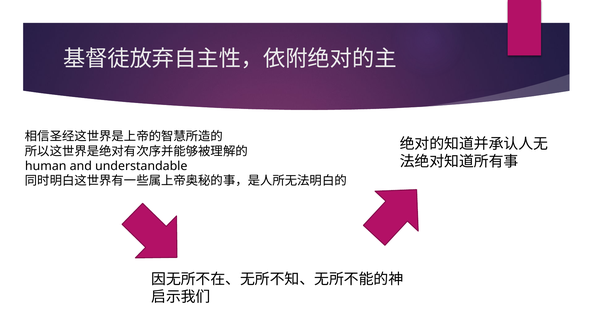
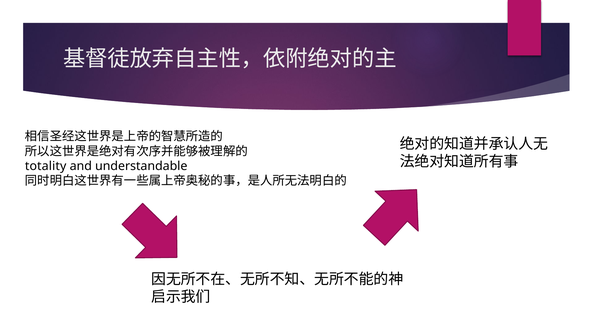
human: human -> totality (46, 166)
